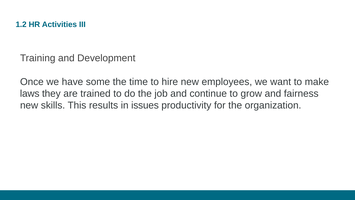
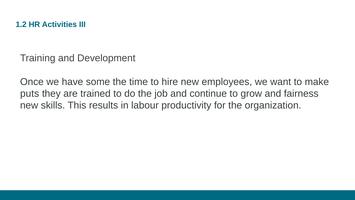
laws: laws -> puts (30, 93)
issues: issues -> labour (145, 105)
